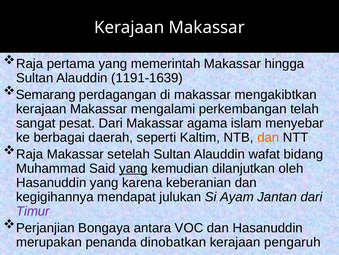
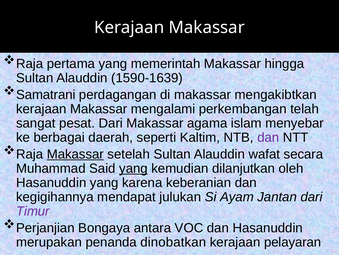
1191-1639: 1191-1639 -> 1590-1639 (147, 78)
Semarang: Semarang -> Samatrani (46, 94)
dan colour: orange -> purple (268, 137)
Makassar underline: none -> present (75, 154)
bidang: bidang -> secara (303, 154)
pengaruh: pengaruh -> pelayaran (293, 242)
